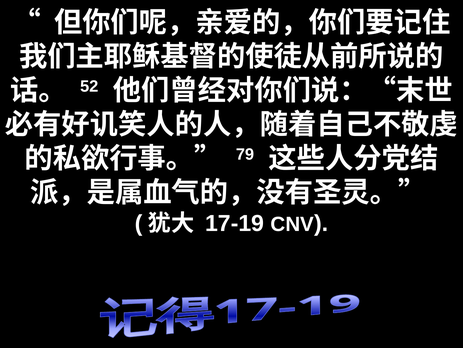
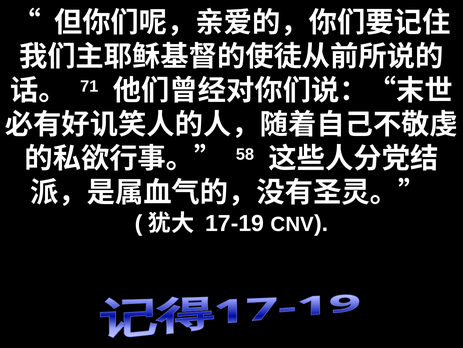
52: 52 -> 71 (89, 86)
79: 79 -> 58 (245, 154)
